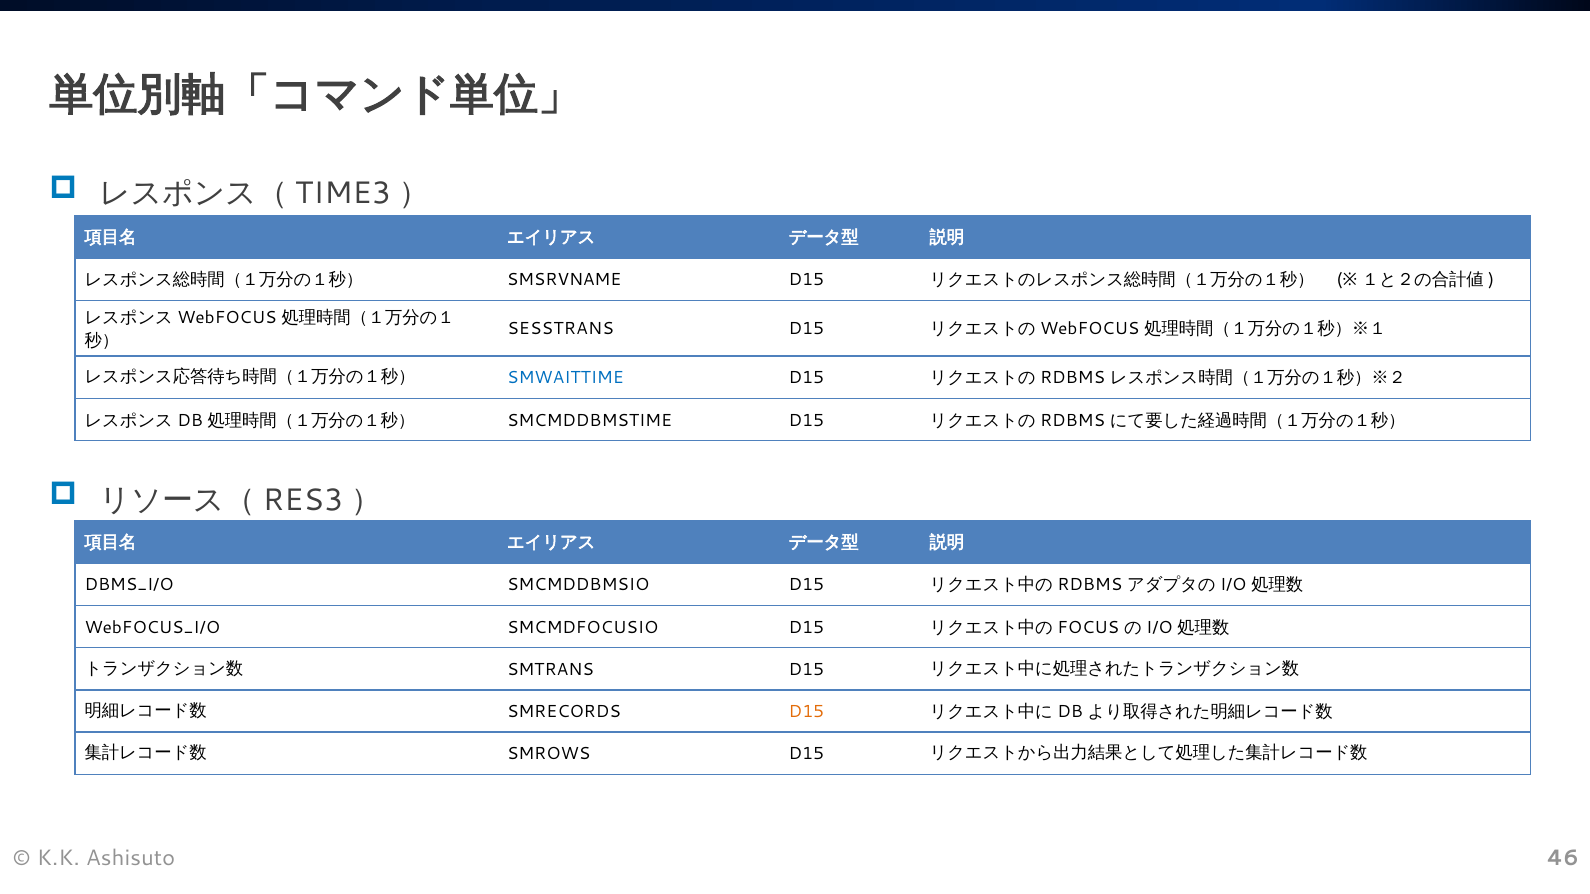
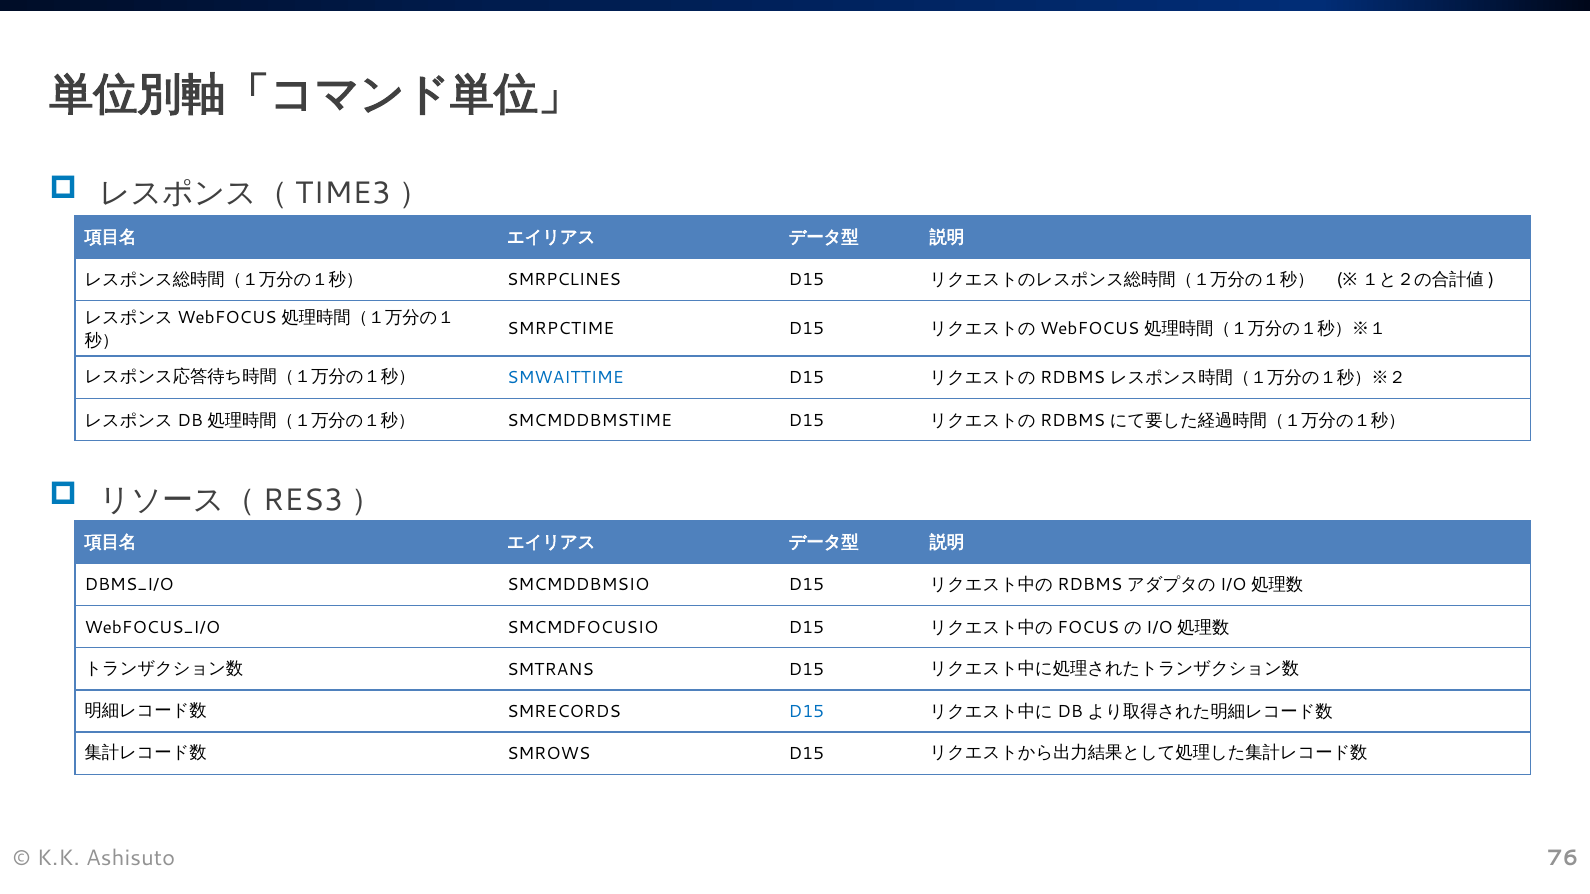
SMSRVNAME: SMSRVNAME -> SMRPCLINES (564, 280)
SESSTRANS: SESSTRANS -> SMRPCTIME (561, 329)
D15 colour: orange -> blue (806, 712)
46: 46 -> 76 (1563, 858)
